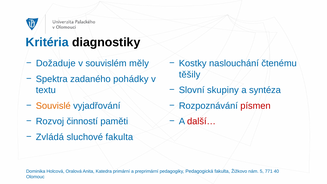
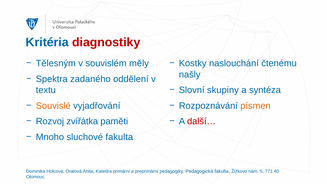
diagnostiky colour: black -> red (106, 42)
Dožaduje: Dožaduje -> Tělesným (56, 63)
těšily: těšily -> našly (190, 74)
pohádky: pohádky -> oddělení (131, 79)
písmen colour: red -> orange (255, 106)
činností: činností -> zvířátka (82, 121)
Zvládá: Zvládá -> Mnoho (50, 137)
